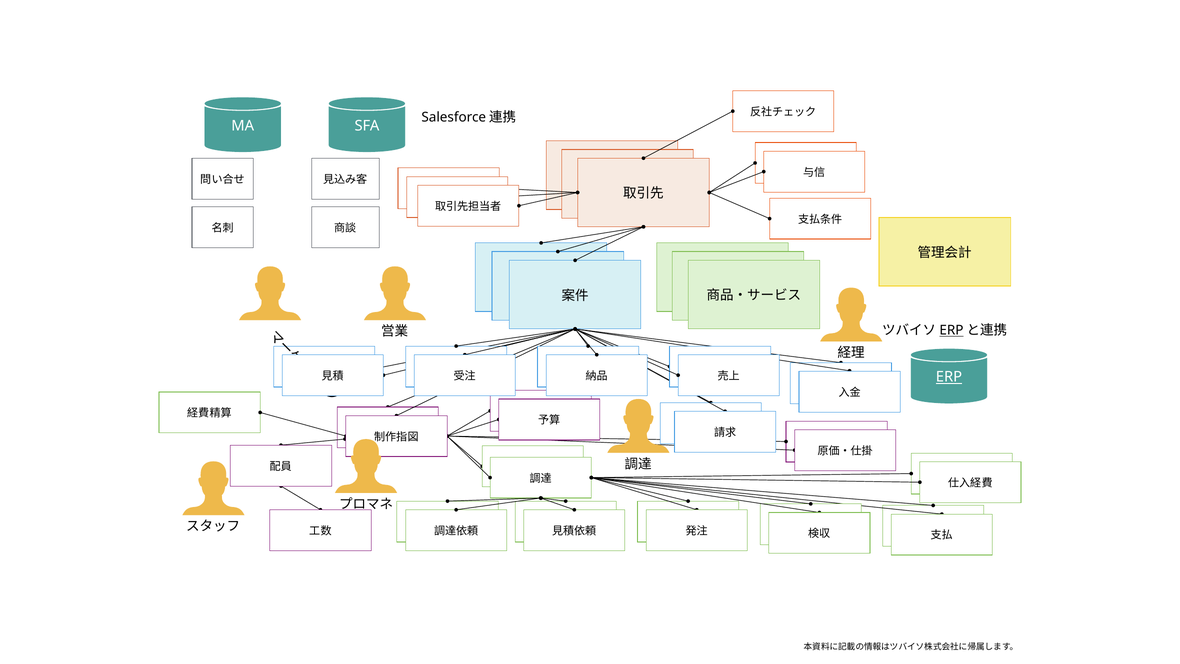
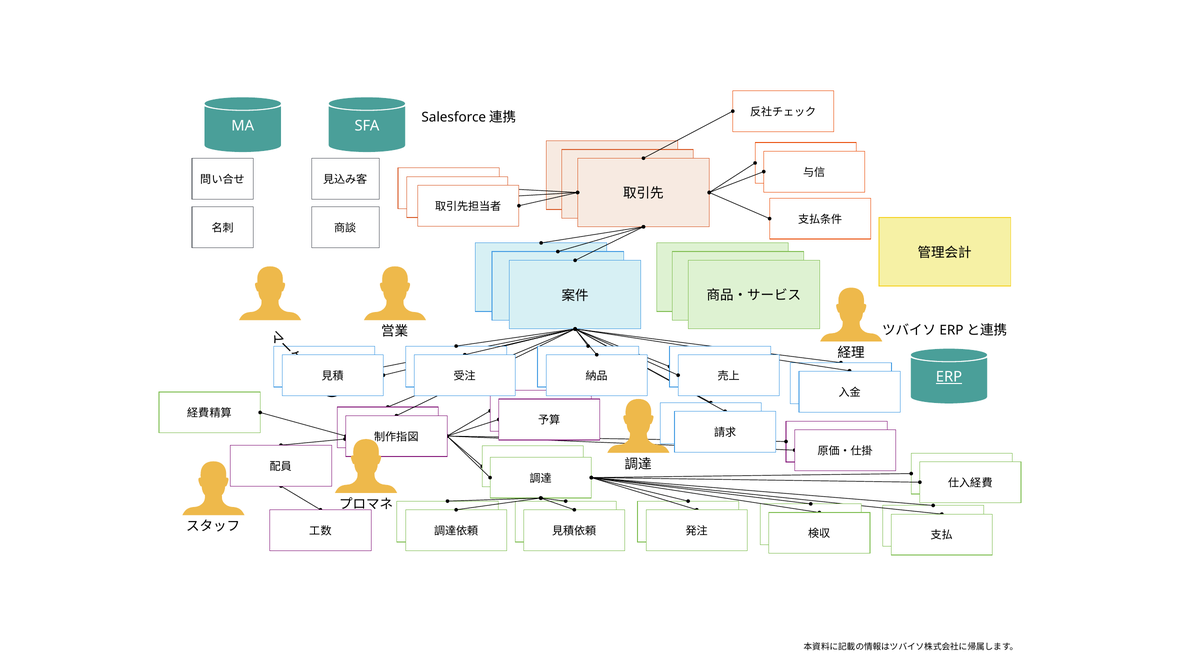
ERP underline: present -> none (951, 330)
